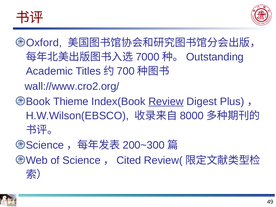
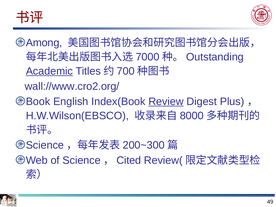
Oxford: Oxford -> Among (44, 43)
Academic underline: none -> present (49, 71)
Thieme: Thieme -> English (71, 102)
